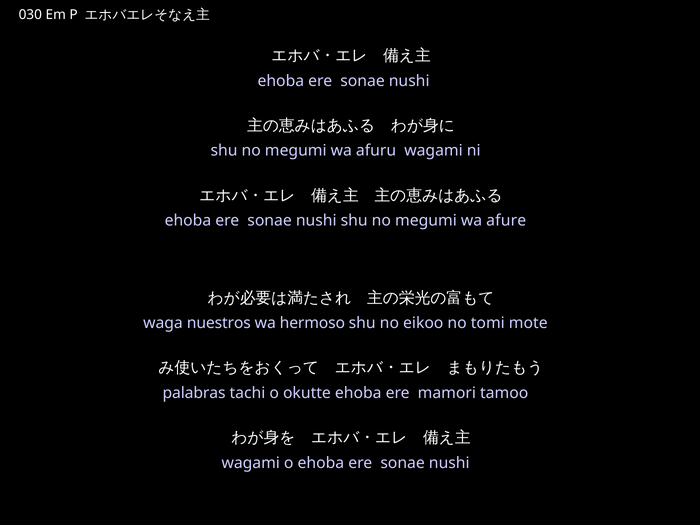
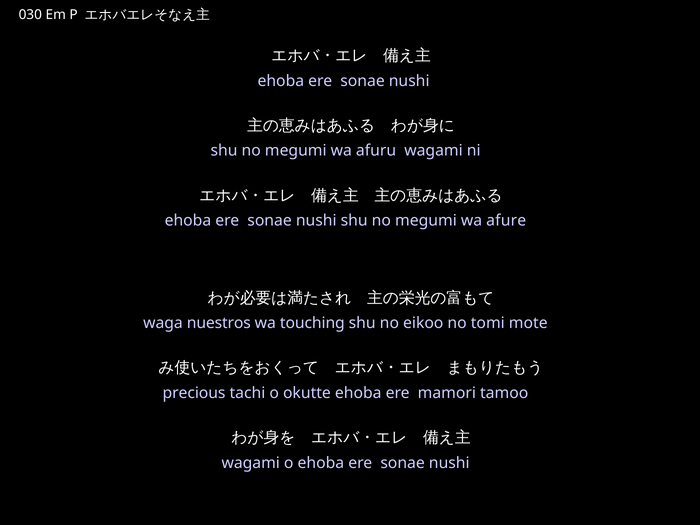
hermoso: hermoso -> touching (312, 323)
palabras: palabras -> precious (194, 393)
